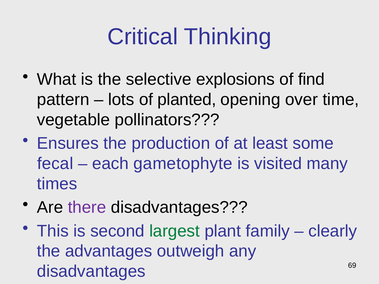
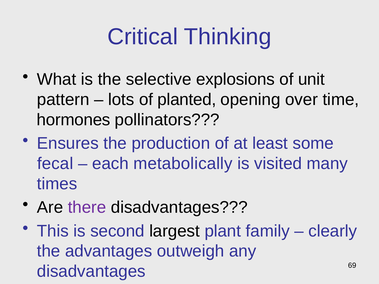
find: find -> unit (311, 80)
vegetable: vegetable -> hormones (74, 120)
gametophyte: gametophyte -> metabolically (183, 164)
largest colour: green -> black (175, 231)
